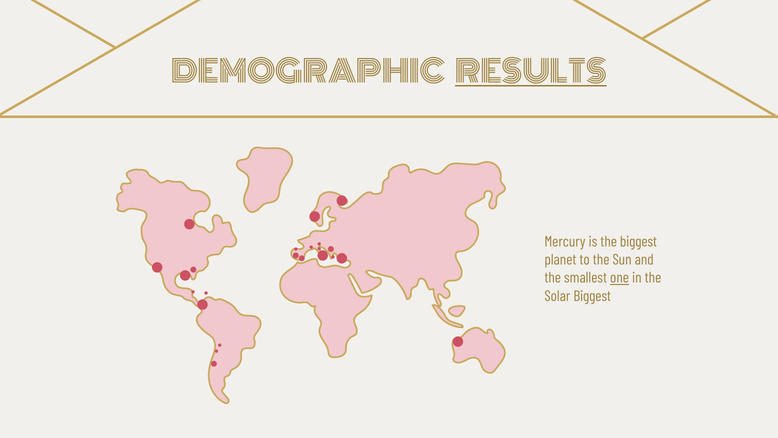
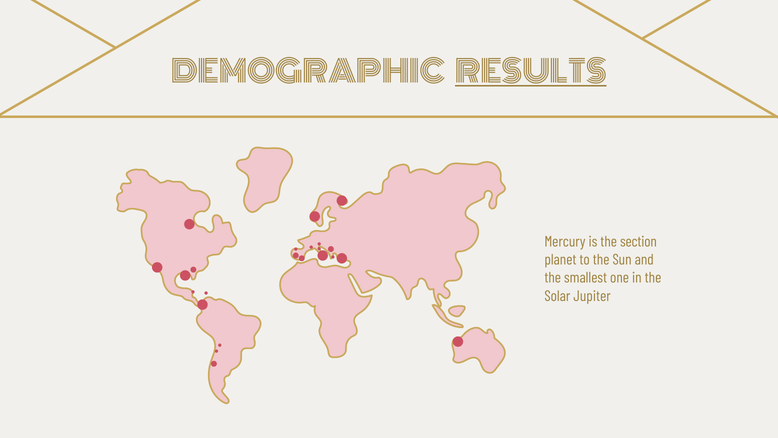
the biggest: biggest -> section (638, 241)
one underline: present -> none (620, 278)
Solar Biggest: Biggest -> Jupiter (592, 296)
